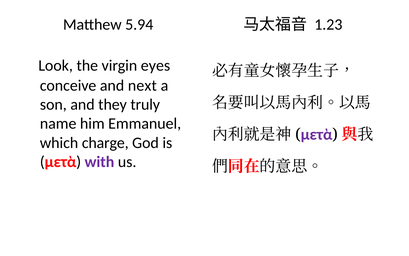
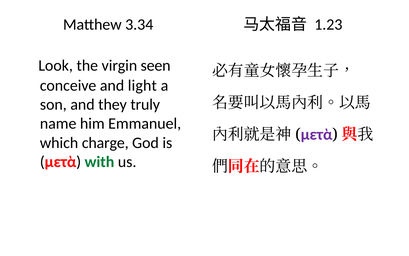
5.94: 5.94 -> 3.34 (139, 24)
eyes: eyes -> seen (156, 65)
next: next -> light (142, 85)
with colour: purple -> green (99, 162)
